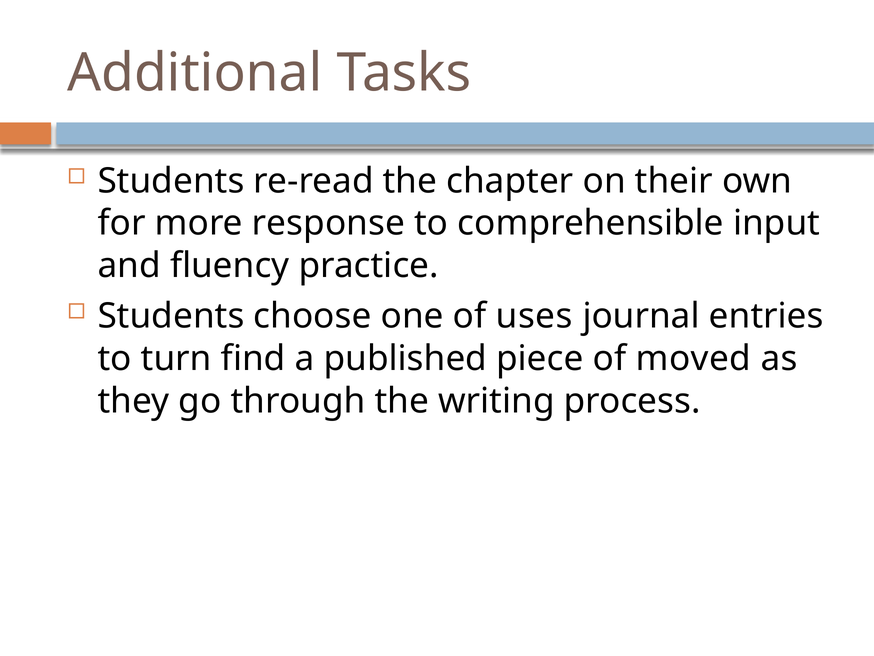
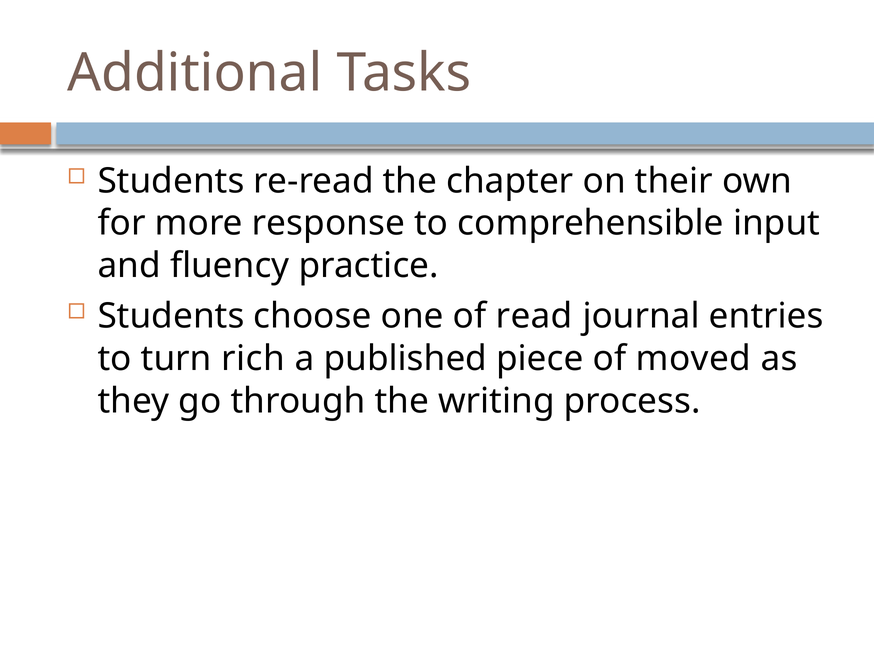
uses: uses -> read (534, 316)
find: find -> rich (253, 358)
